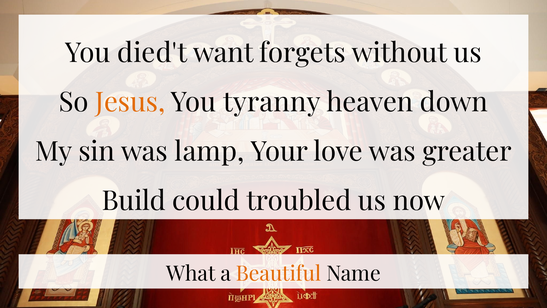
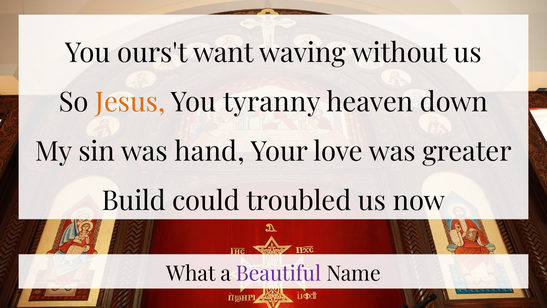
died't: died't -> ours't (152, 53)
forgets: forgets -> waving (302, 53)
lamp: lamp -> hand (210, 152)
Beautiful colour: orange -> purple (278, 274)
